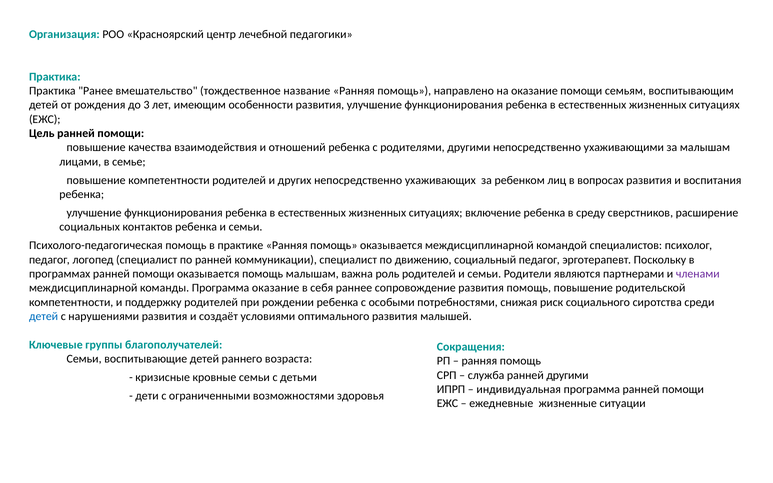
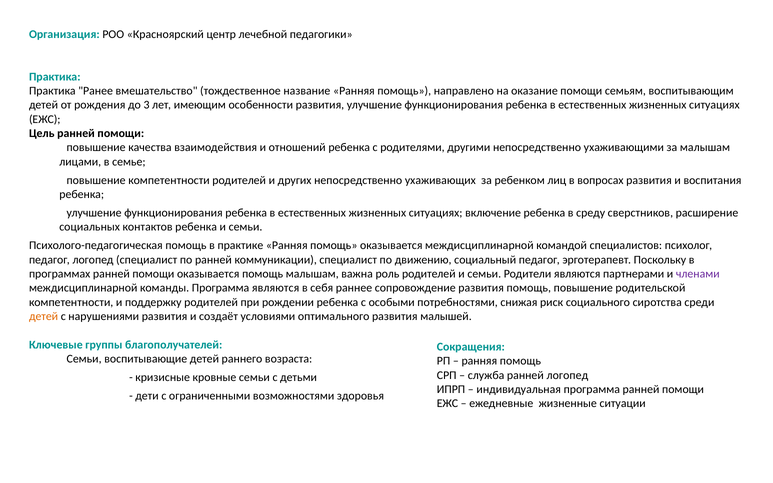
Программа оказание: оказание -> являются (276, 288)
детей colour: blue -> orange (44, 317)
ранней другими: другими -> логопед (567, 375)
